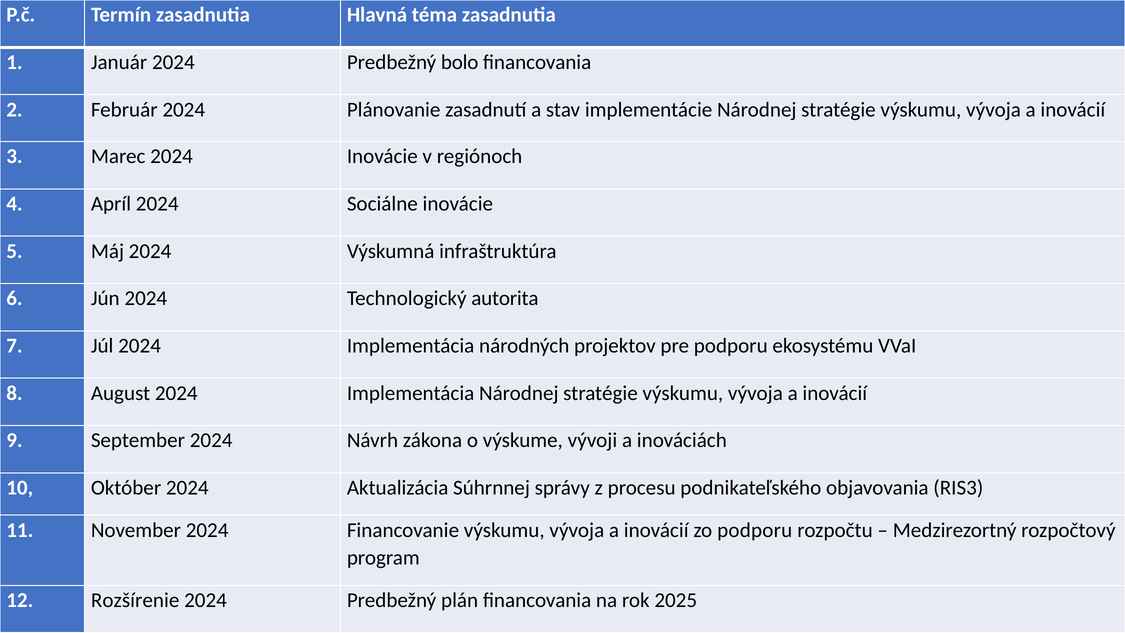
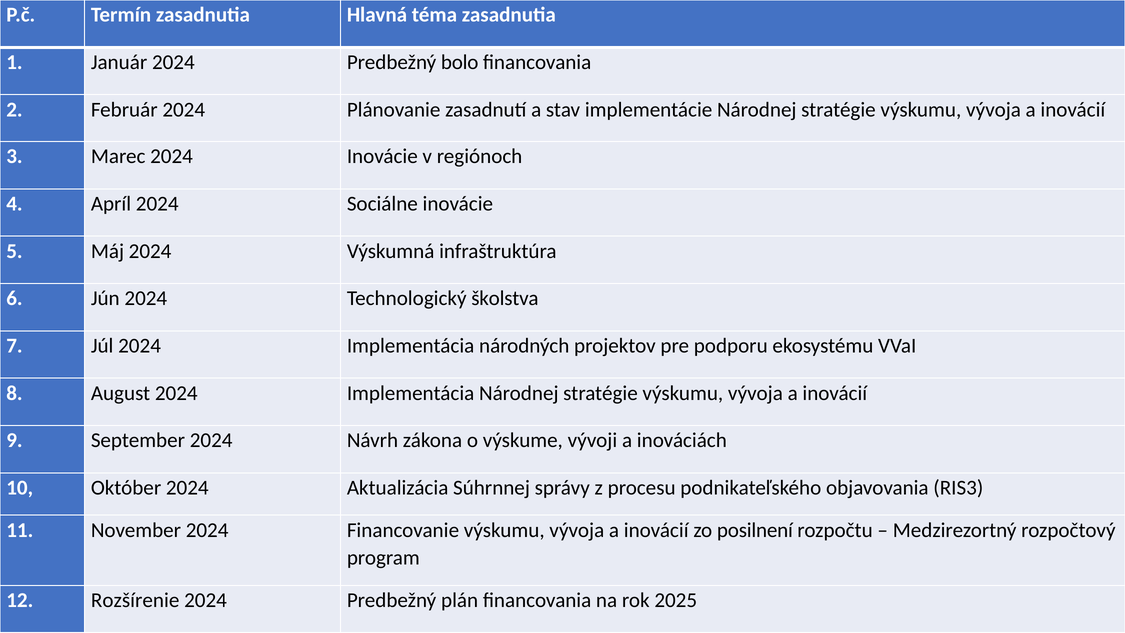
autorita: autorita -> školstva (505, 298)
zo podporu: podporu -> posilnení (755, 530)
